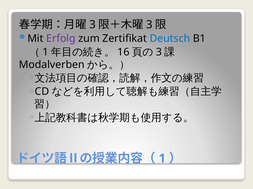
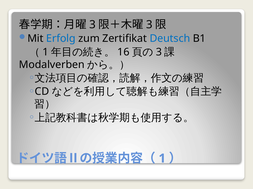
Erfolg colour: purple -> blue (61, 39)
